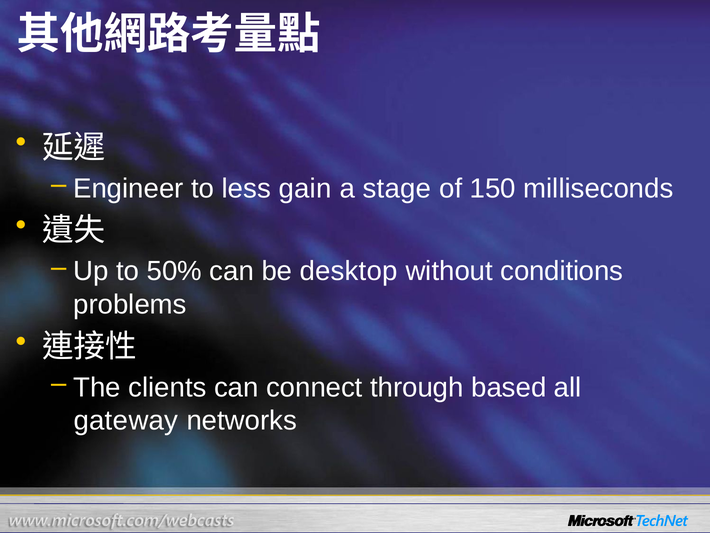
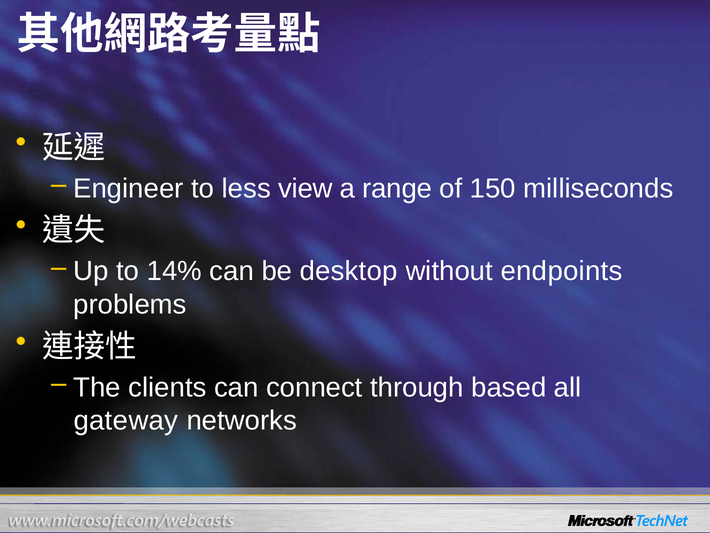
gain: gain -> view (305, 188)
stage: stage -> range (397, 188)
50%: 50% -> 14% (174, 271)
conditions: conditions -> endpoints (562, 271)
